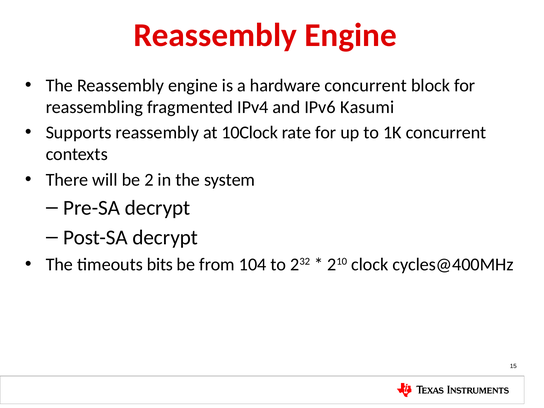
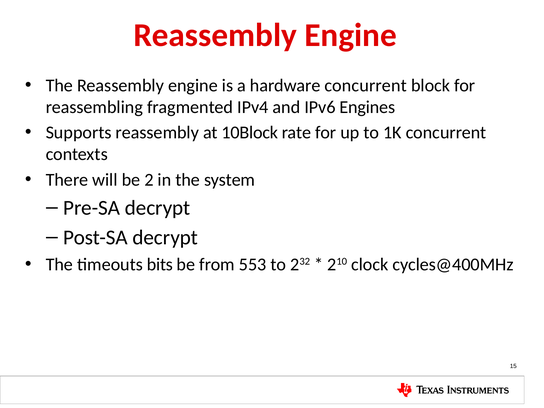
Kasumi: Kasumi -> Engines (367, 107)
10Clock: 10Clock -> 10Block (250, 133)
104: 104 -> 553 (253, 264)
